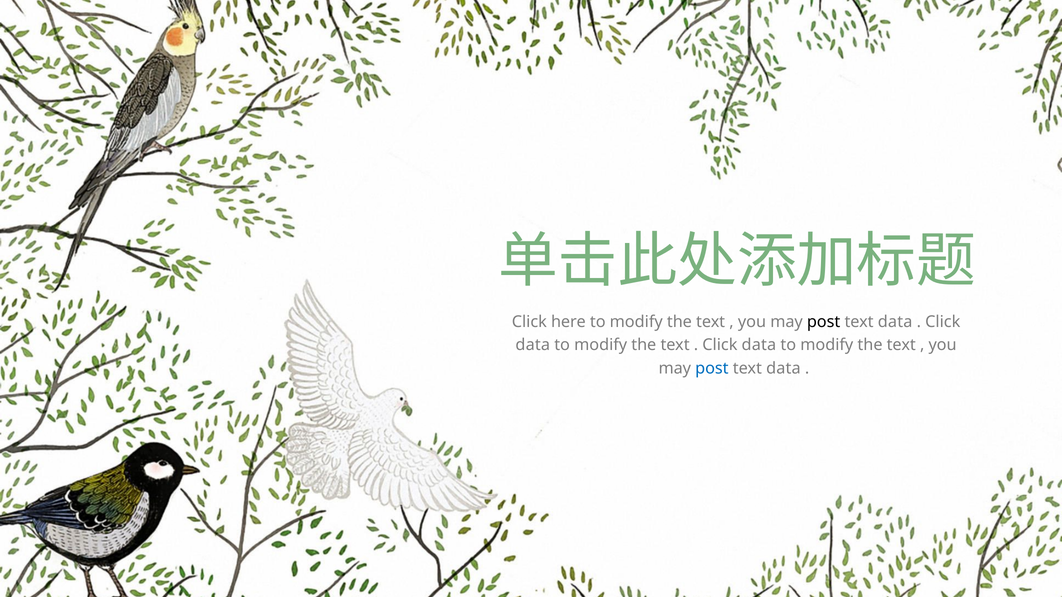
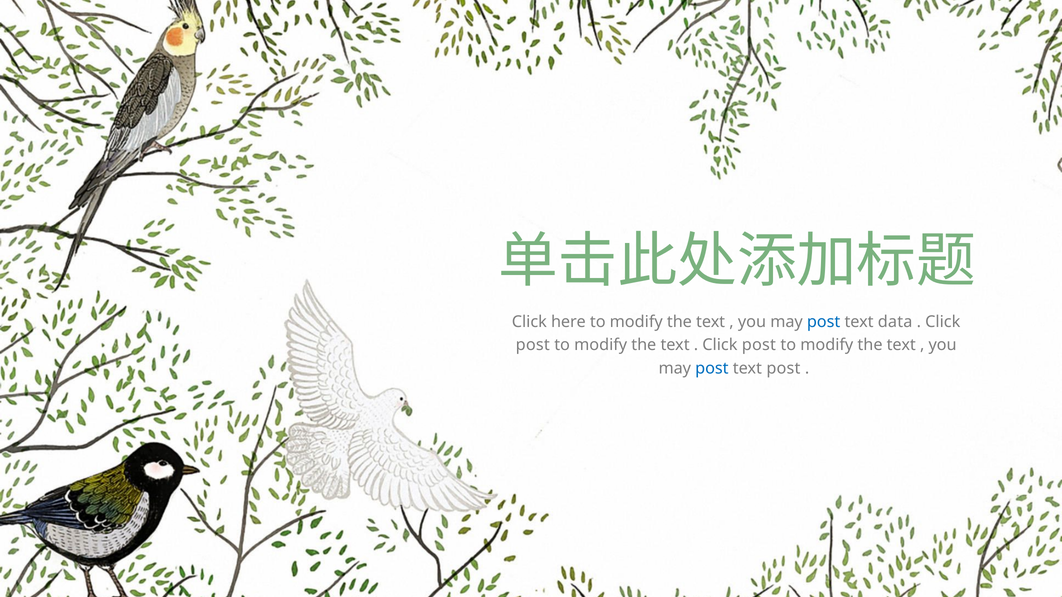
post colour: black -> blue (824, 322)
data: data -> post (533, 345)
data: data -> post (759, 345)
data: data -> post (783, 369)
